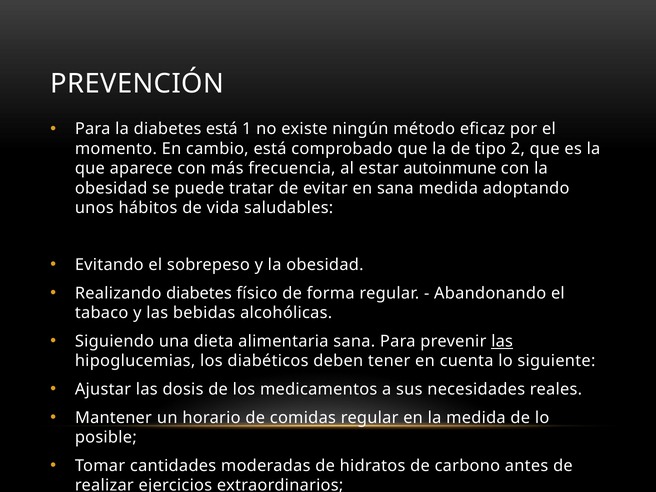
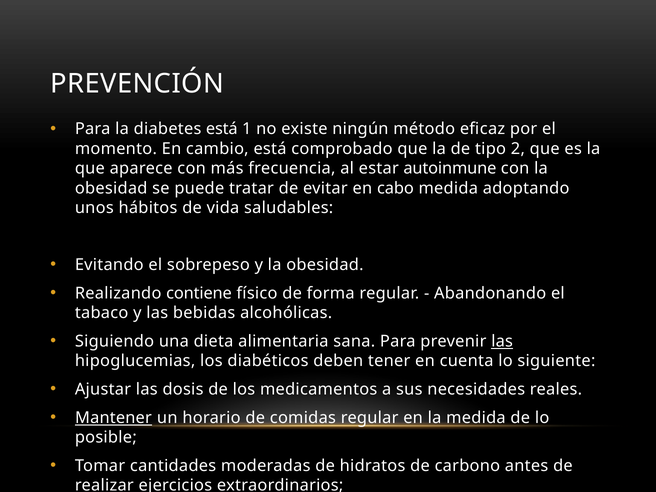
en sana: sana -> cabo (395, 188)
Realizando diabetes: diabetes -> contiene (199, 293)
Mantener underline: none -> present (113, 418)
